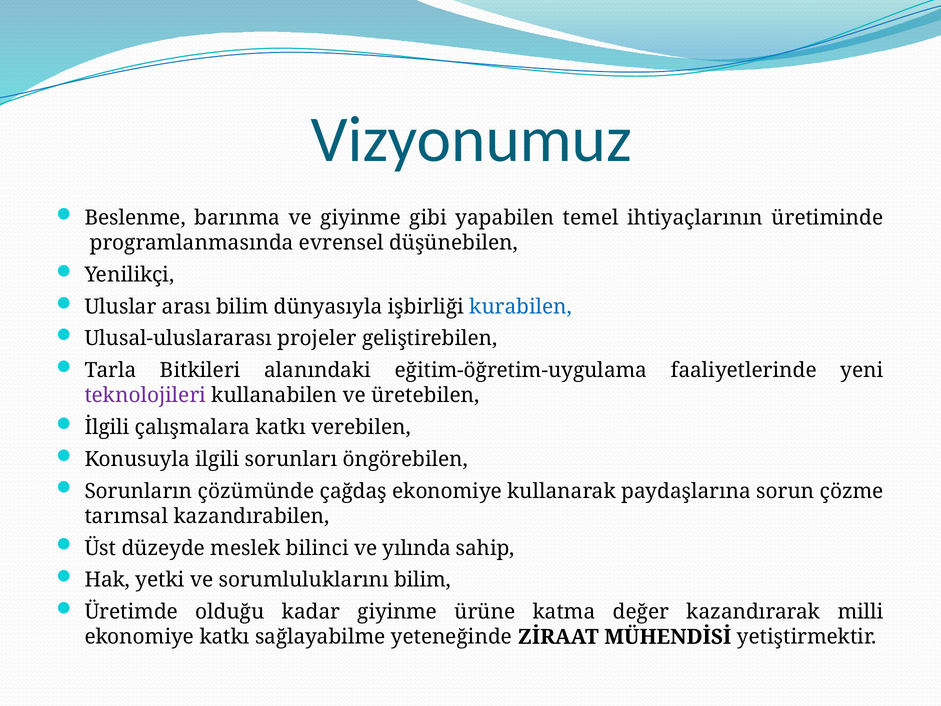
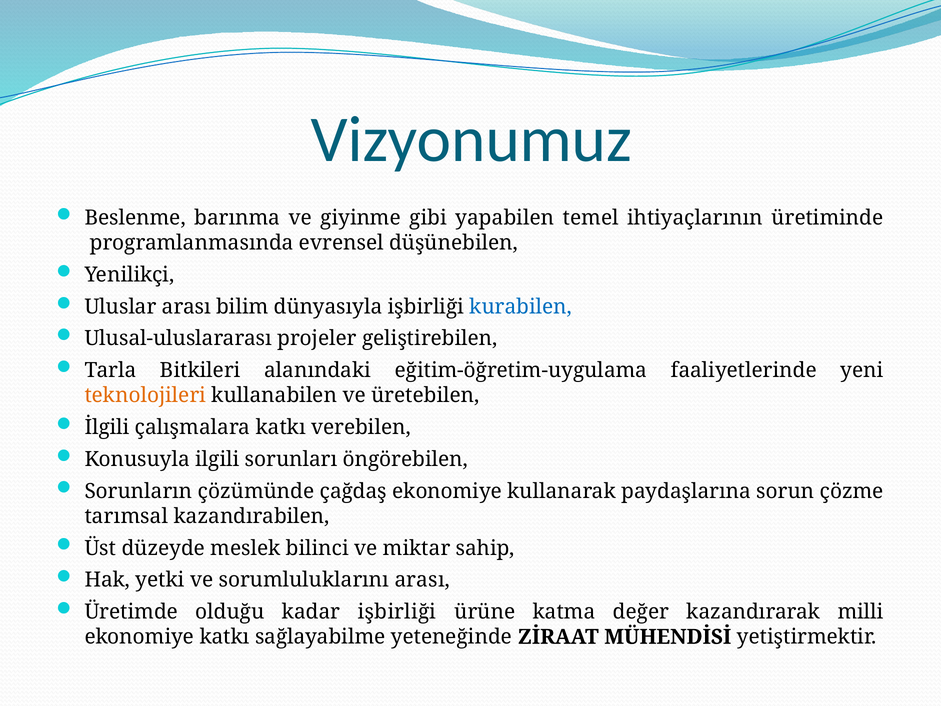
teknolojileri colour: purple -> orange (145, 395)
yılında: yılında -> miktar (417, 548)
sorumluluklarını bilim: bilim -> arası (422, 580)
kadar giyinme: giyinme -> işbirliği (397, 612)
